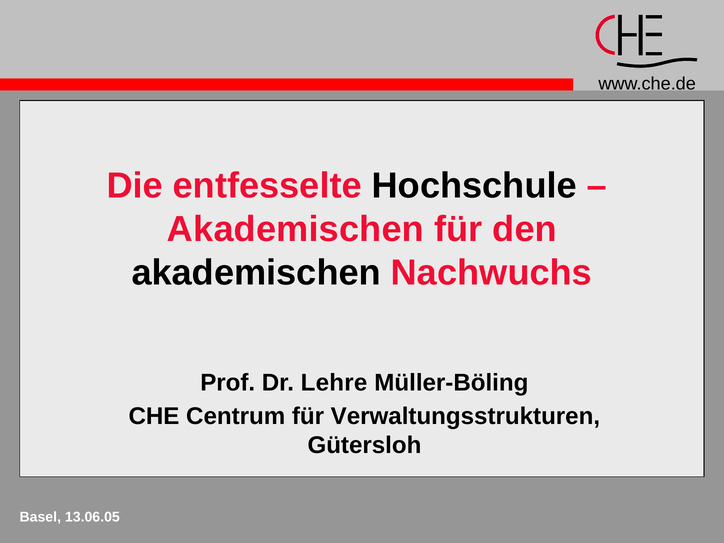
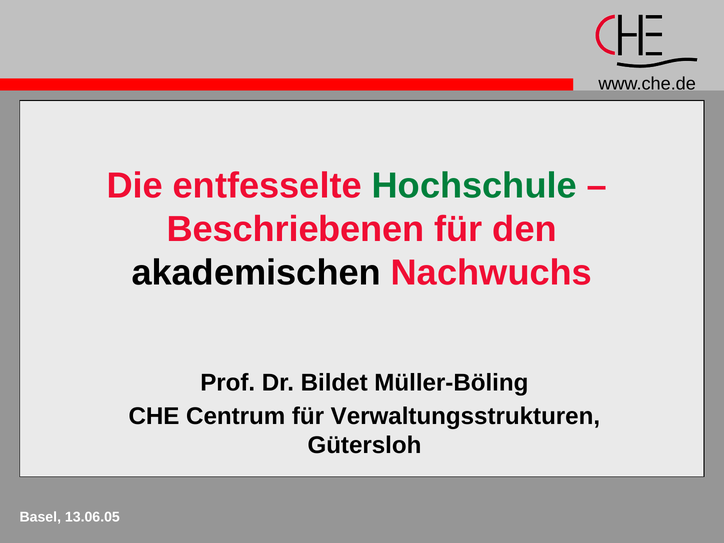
Hochschule colour: black -> green (474, 186)
Akademischen: Akademischen -> Beschriebenen (296, 229)
Lehre: Lehre -> Bildet (334, 383)
